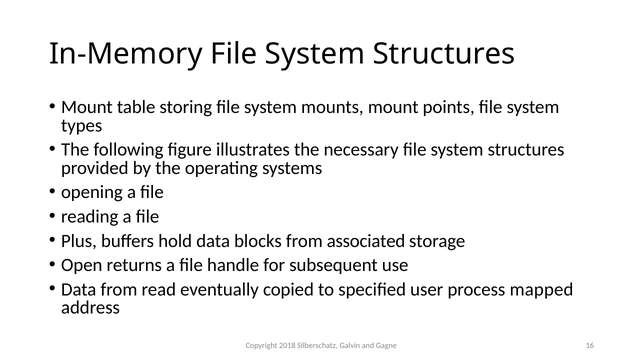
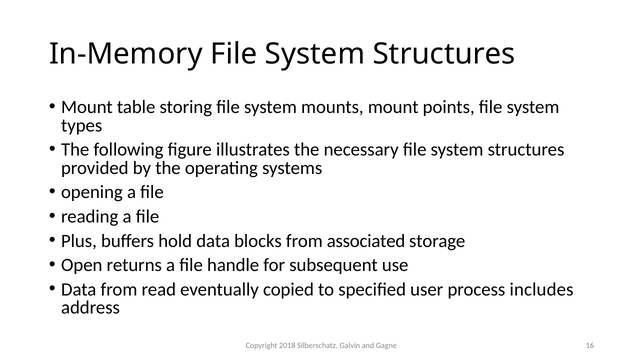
mapped: mapped -> includes (542, 289)
